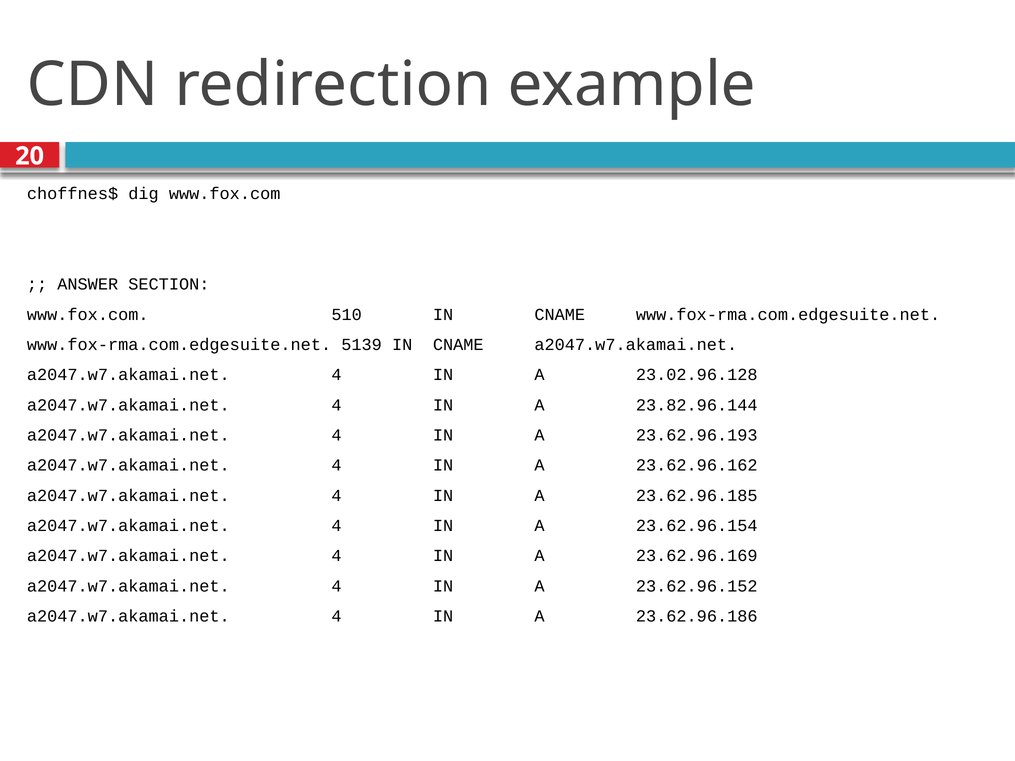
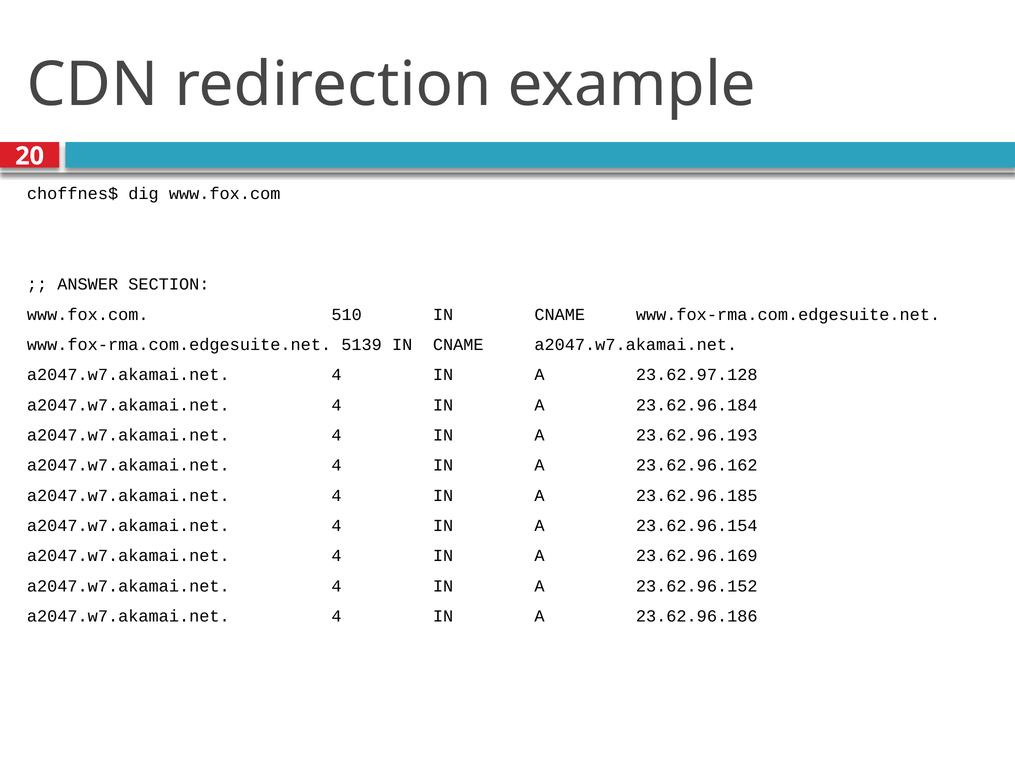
23.02.96.128: 23.02.96.128 -> 23.62.97.128 (697, 375)
23.82.96.144: 23.82.96.144 -> 23.62.96.184 (697, 405)
